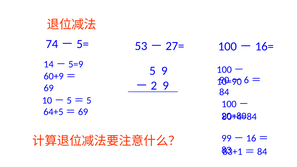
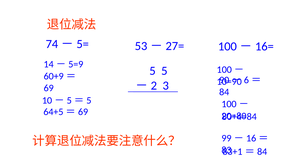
5 9: 9 -> 5 (164, 71)
－2 9: 9 -> 3 (166, 86)
